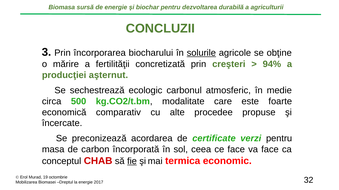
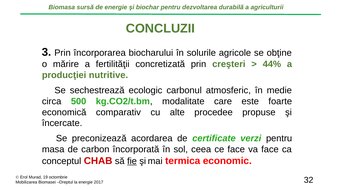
solurile underline: present -> none (201, 53)
94%: 94% -> 44% (272, 64)
aşternut: aşternut -> nutritive (108, 75)
